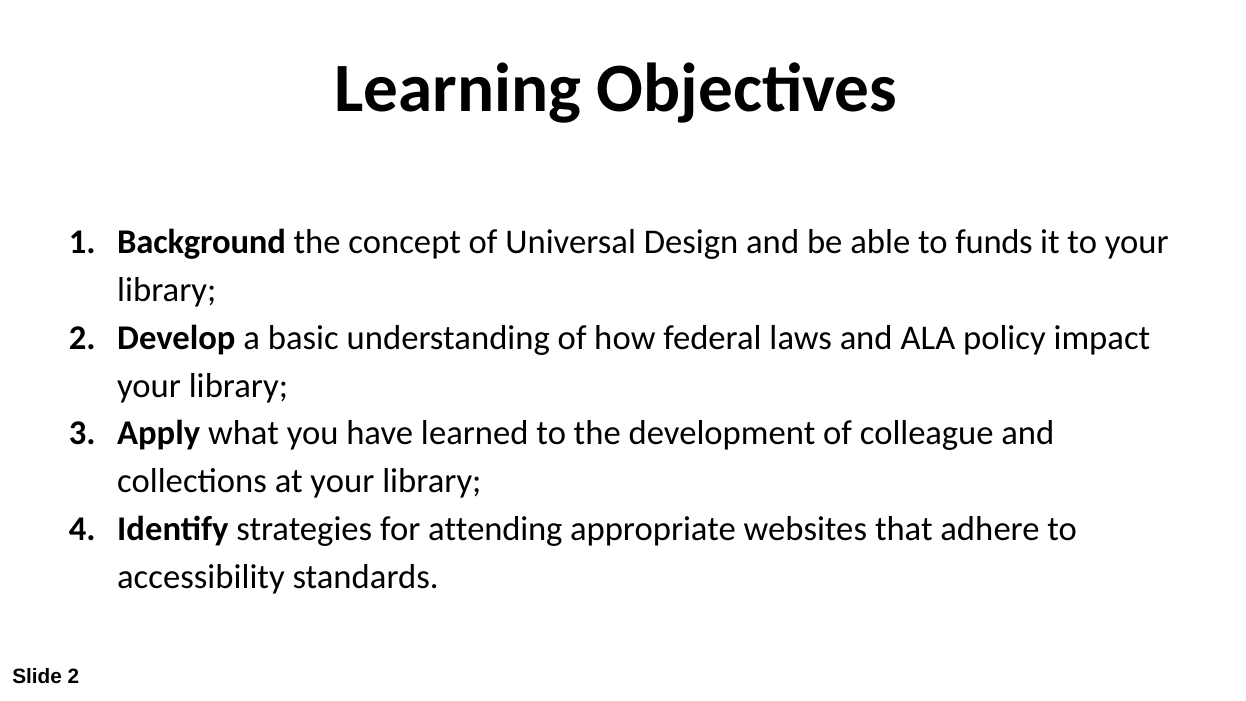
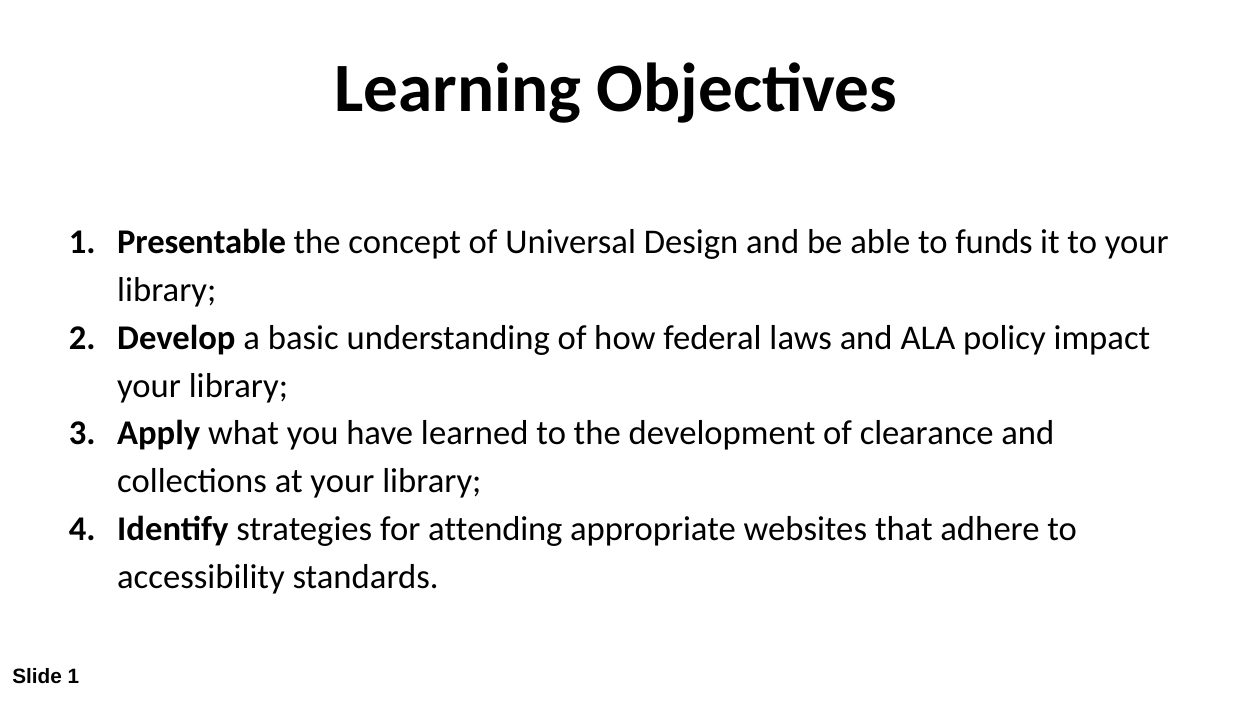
Background: Background -> Presentable (202, 242)
colleague: colleague -> clearance (927, 433)
Slide 2: 2 -> 1 (73, 677)
